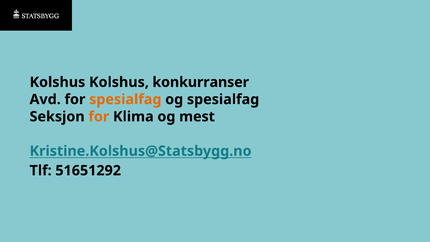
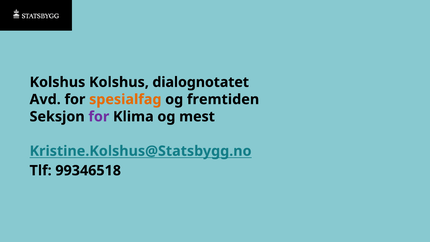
konkurranser: konkurranser -> dialognotatet (201, 82)
og spesialfag: spesialfag -> fremtiden (223, 99)
for colour: orange -> purple (99, 117)
51651292: 51651292 -> 99346518 (88, 170)
